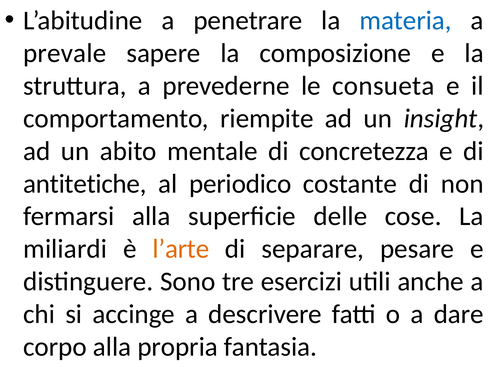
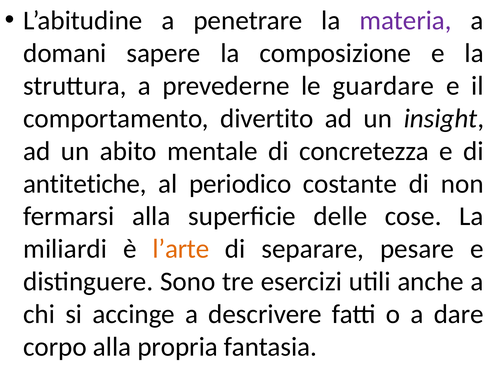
materia colour: blue -> purple (406, 21)
prevale: prevale -> domani (65, 53)
consueta: consueta -> guardare (383, 86)
riempite: riempite -> divertito (267, 118)
